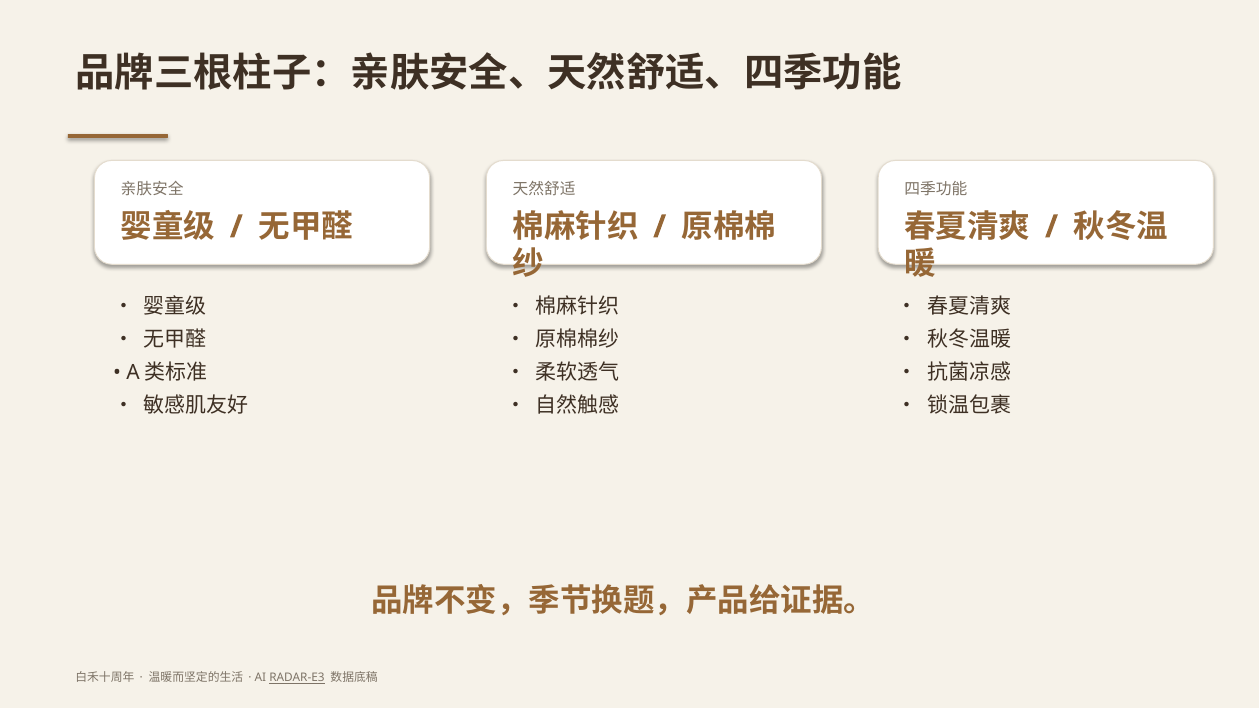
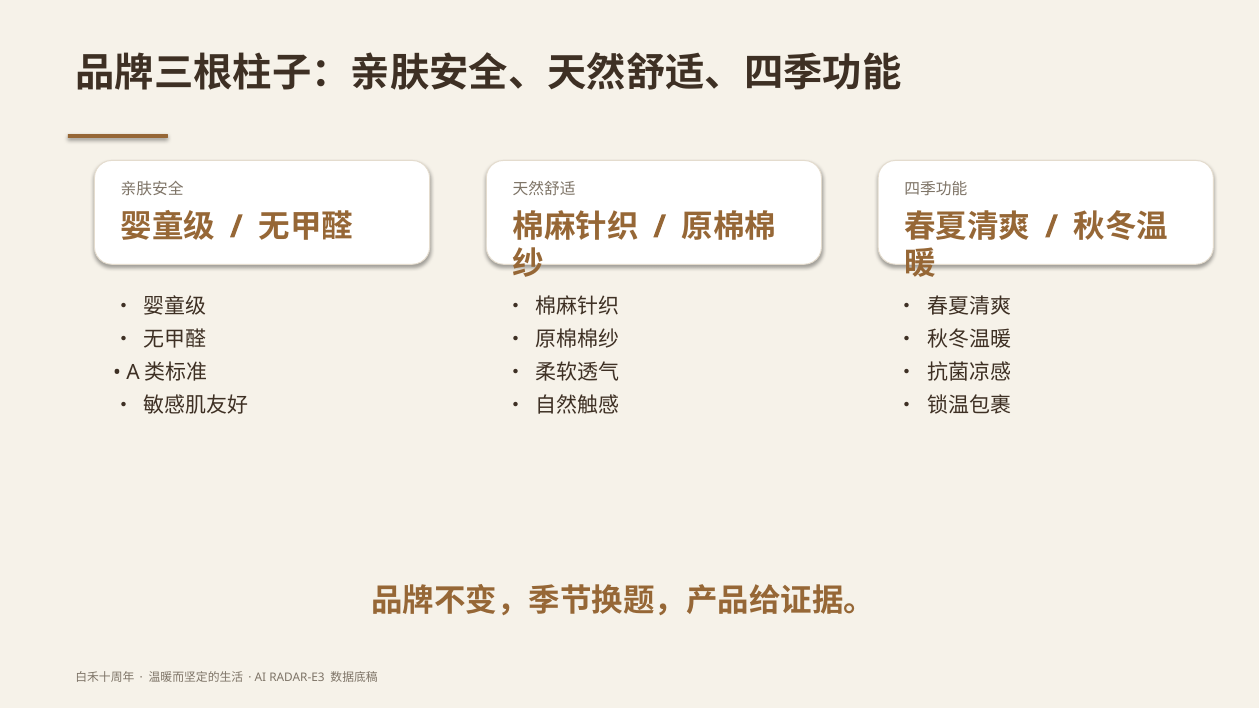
RADAR-E3 underline: present -> none (297, 678)
